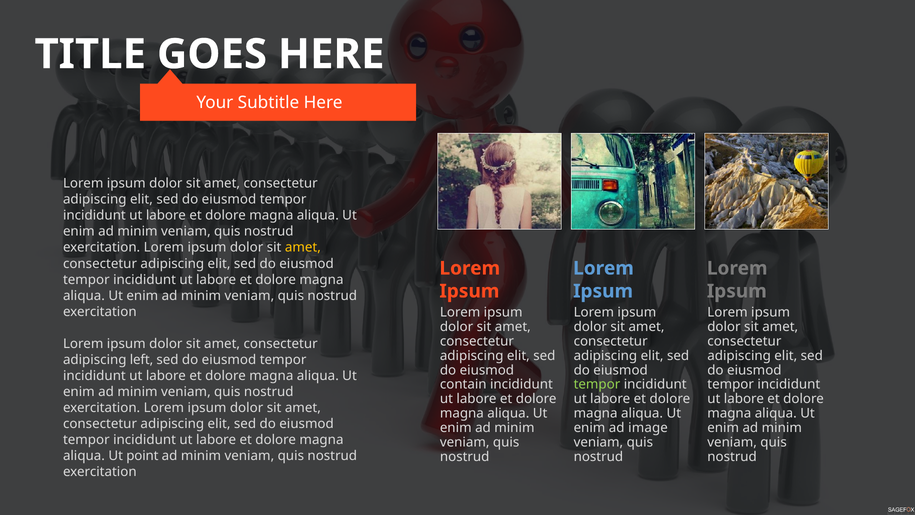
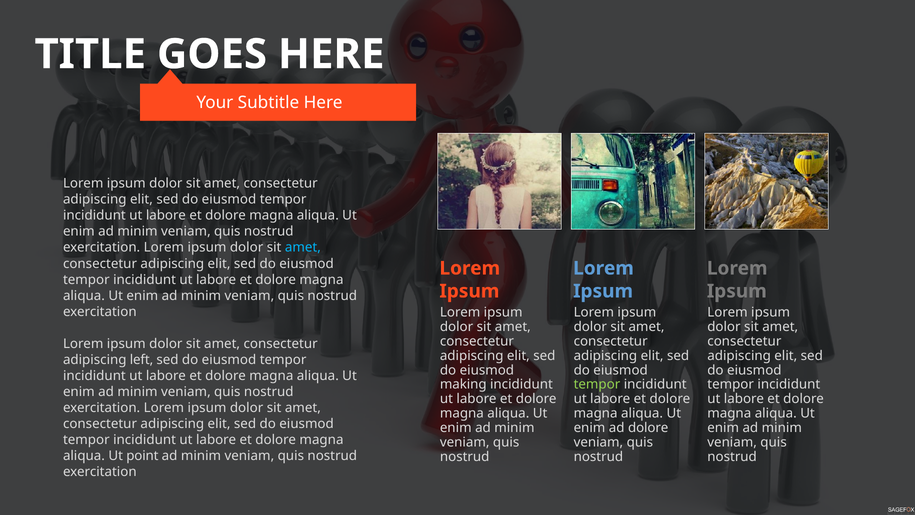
amet colour: yellow -> light blue (303, 247)
contain: contain -> making (463, 384)
ad image: image -> dolore (648, 428)
